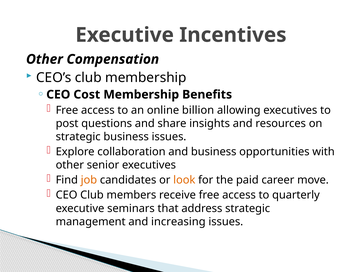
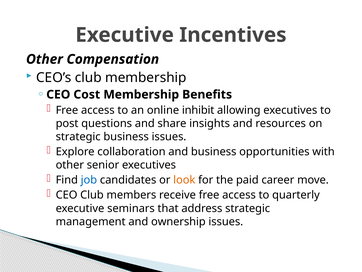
billion: billion -> inhibit (198, 110)
job colour: orange -> blue (89, 180)
increasing: increasing -> ownership (178, 221)
